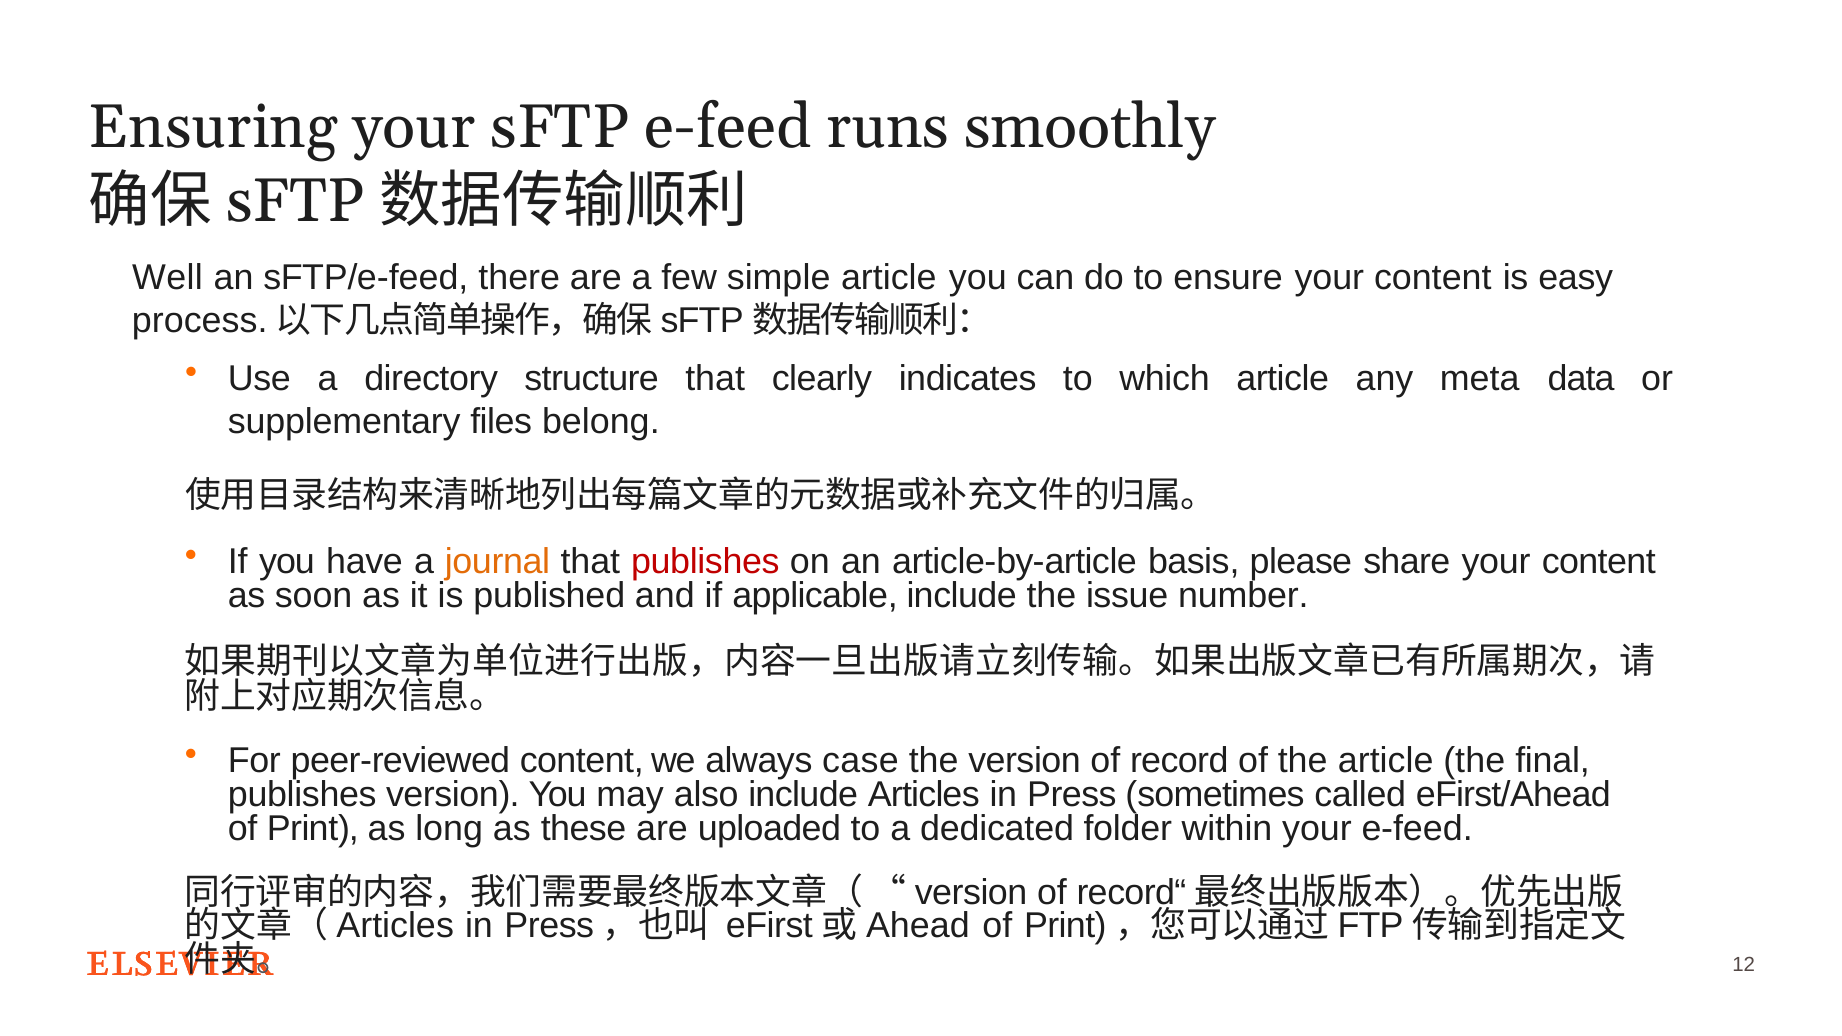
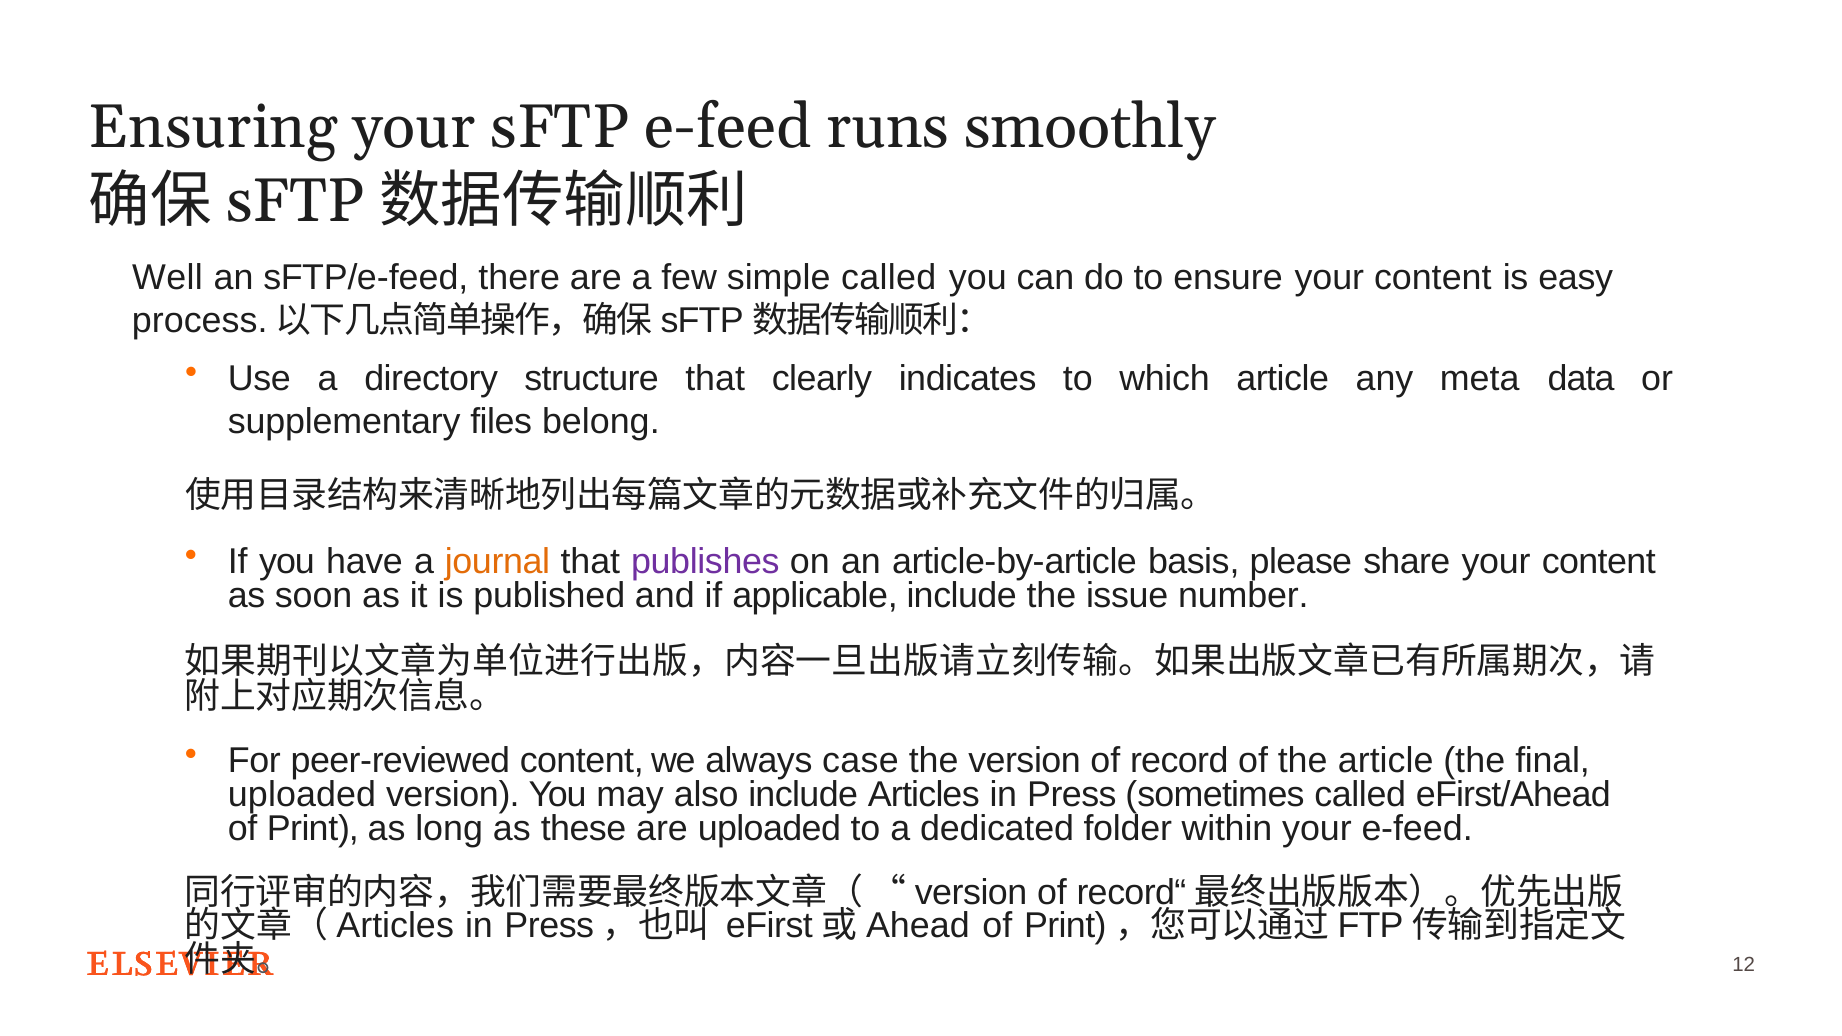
simple article: article -> called (889, 277)
publishes colour: red -> purple (705, 561)
publishes: publishes -> uploaded (302, 795)
